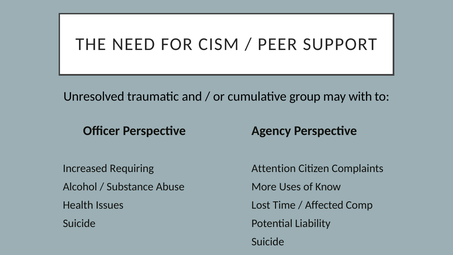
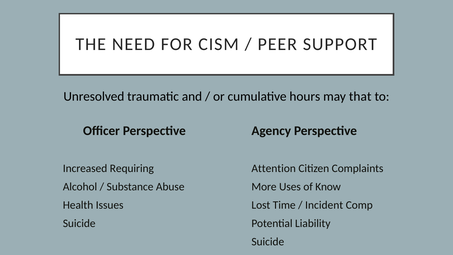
group: group -> hours (305, 96)
with: with -> that (360, 96)
Affected: Affected -> Incident (324, 205)
